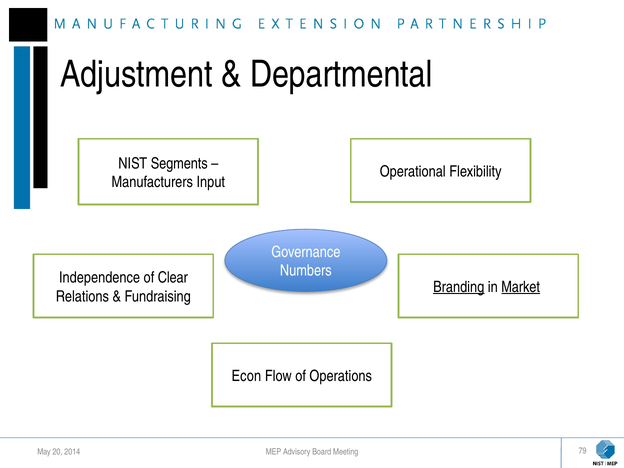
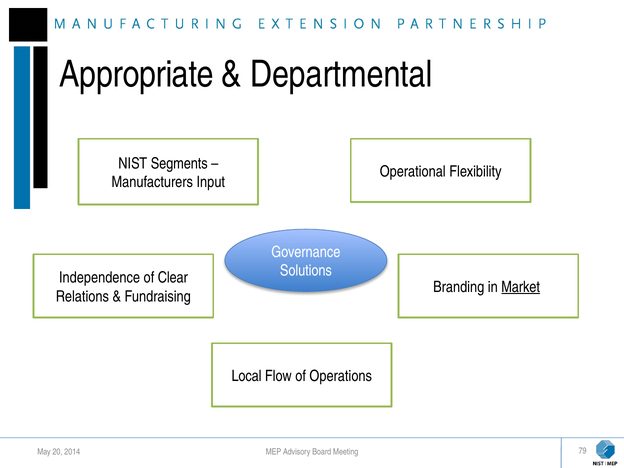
Adjustment: Adjustment -> Appropriate (137, 75)
Numbers: Numbers -> Solutions (306, 271)
Branding underline: present -> none (459, 287)
Econ: Econ -> Local (247, 376)
